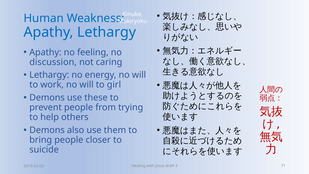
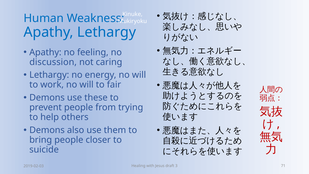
girl: girl -> fair (114, 85)
